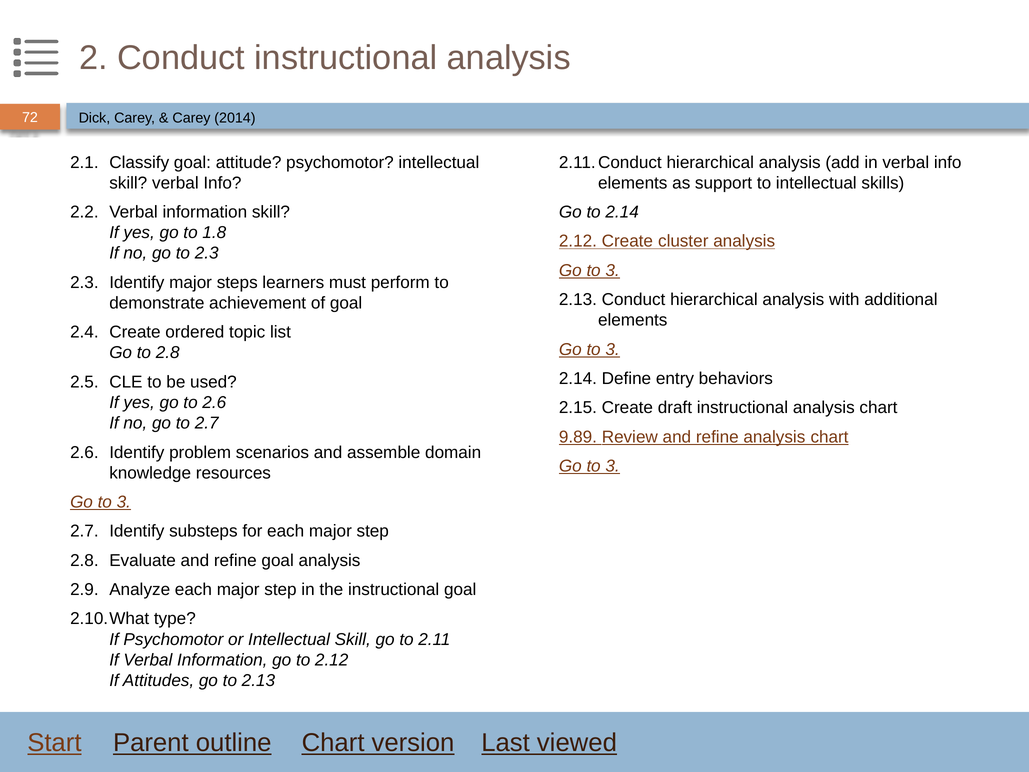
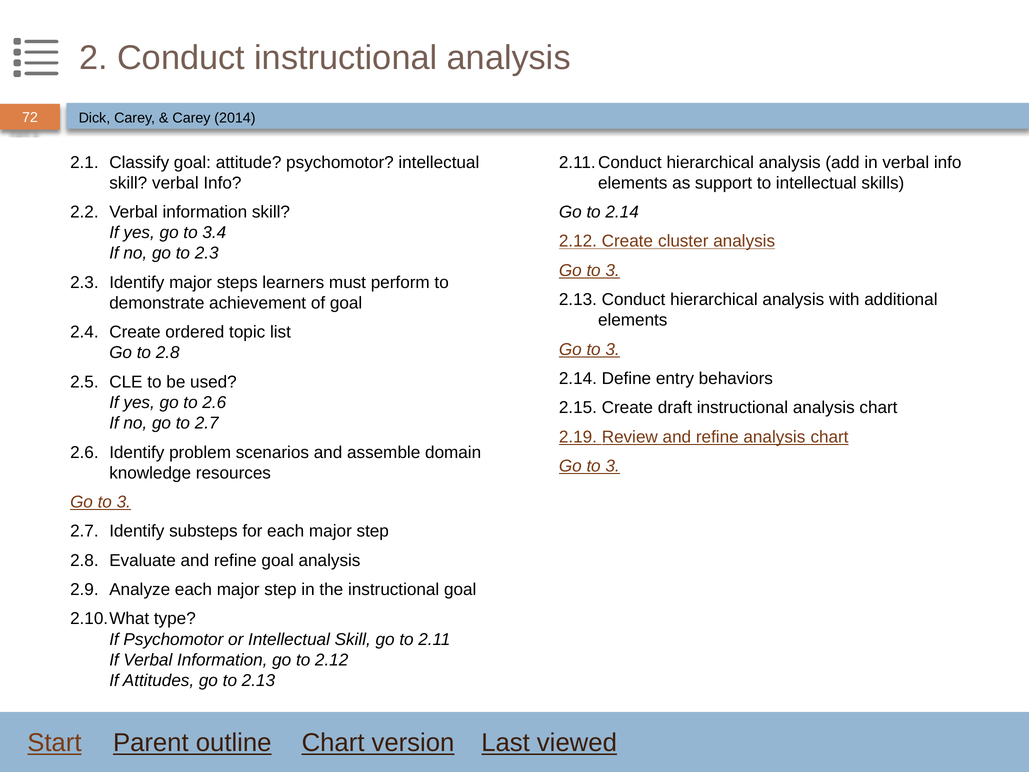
1.8: 1.8 -> 3.4 (214, 233)
9.89: 9.89 -> 2.19 (578, 437)
